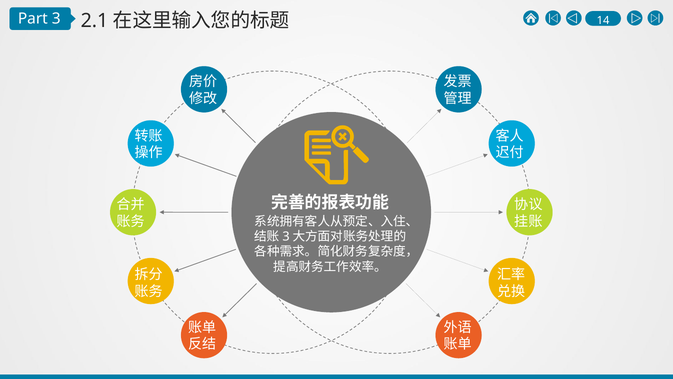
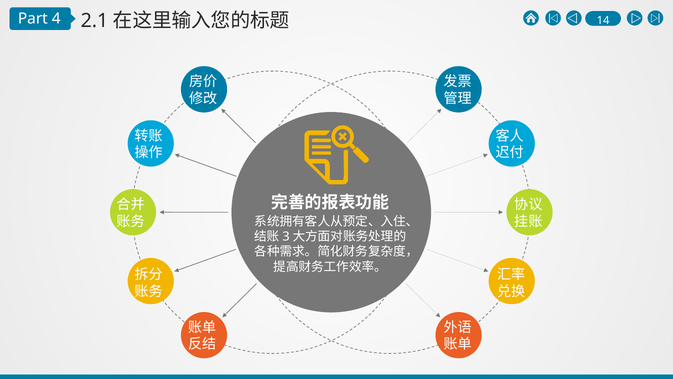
3: 3 -> 4 (56, 19)
